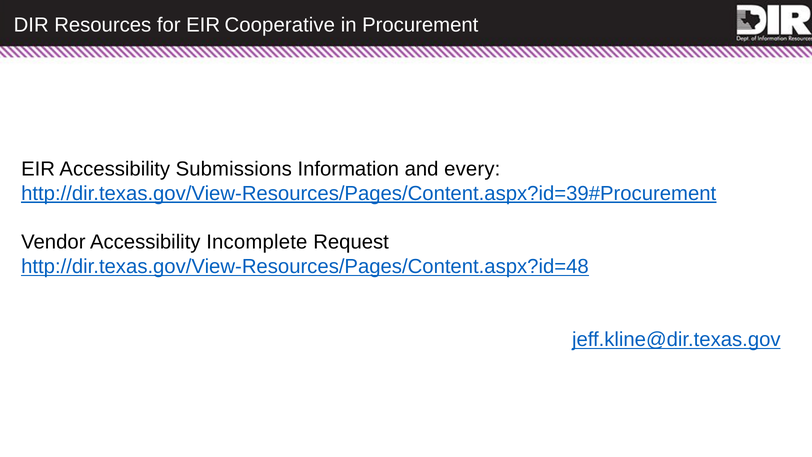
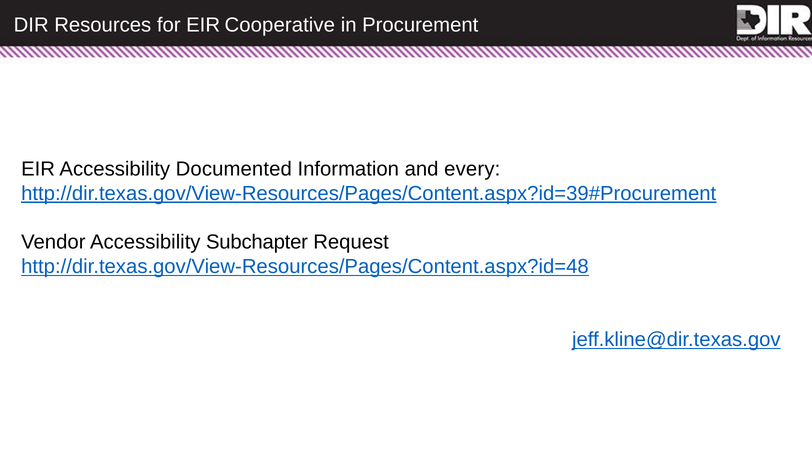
Submissions: Submissions -> Documented (234, 169)
Incomplete: Incomplete -> Subchapter (257, 242)
